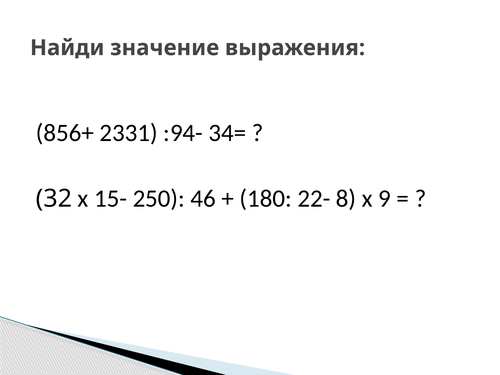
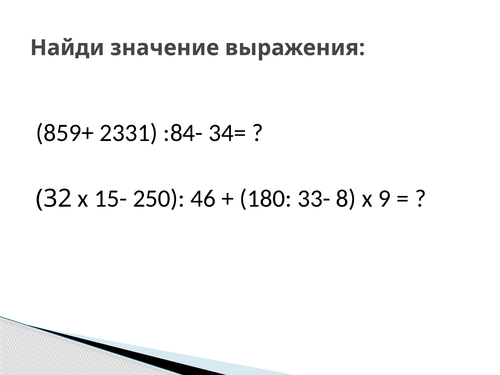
856+: 856+ -> 859+ (65, 133)
:94-: :94- -> :84- (183, 133)
22-: 22- -> 33- (314, 199)
